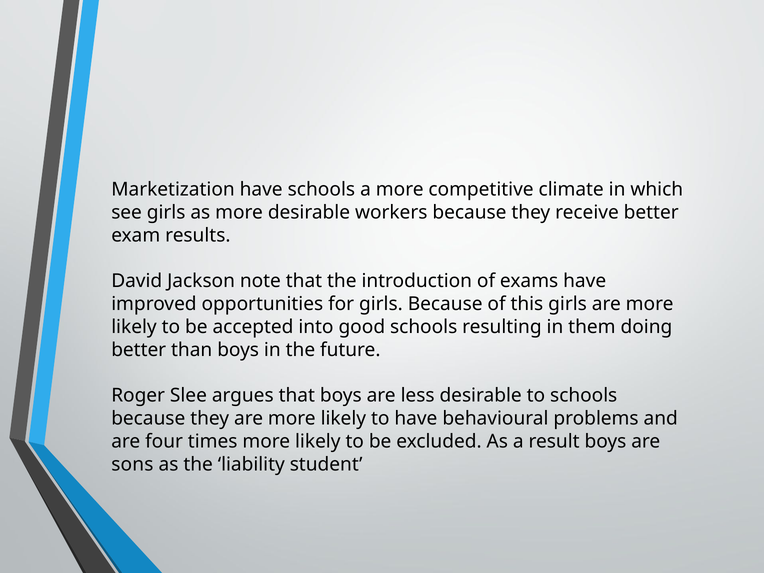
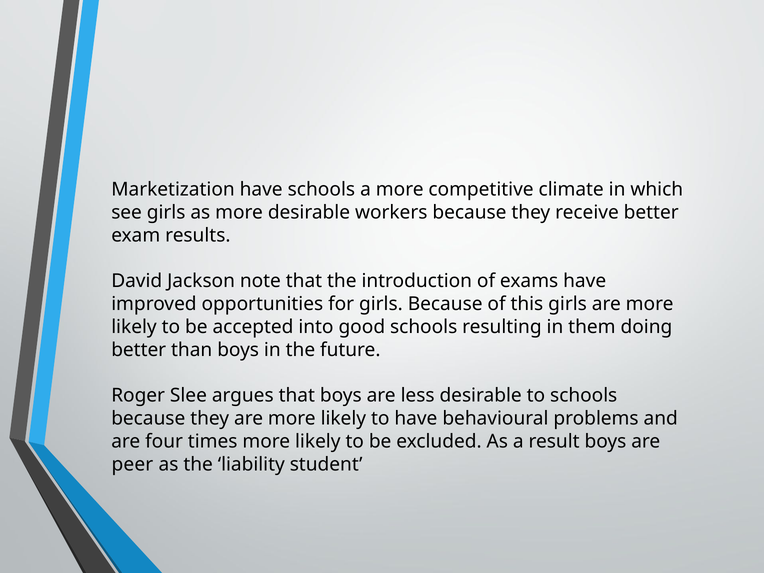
sons: sons -> peer (132, 464)
